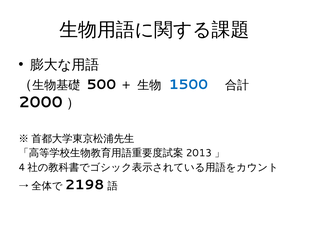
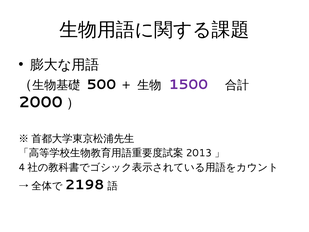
1500 colour: blue -> purple (188, 84)
